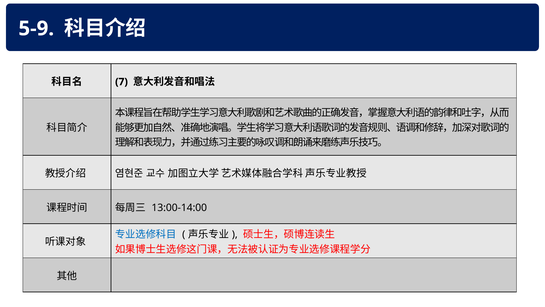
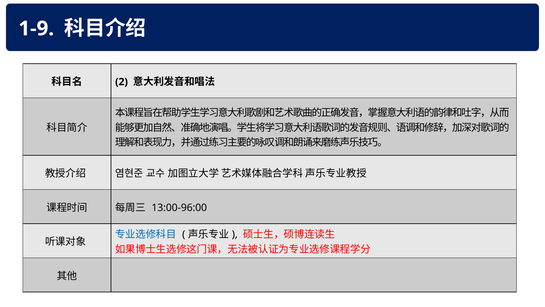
5-9: 5-9 -> 1-9 (36, 28)
7: 7 -> 2 (121, 82)
13:00-14:00: 13:00-14:00 -> 13:00-96:00 (179, 207)
